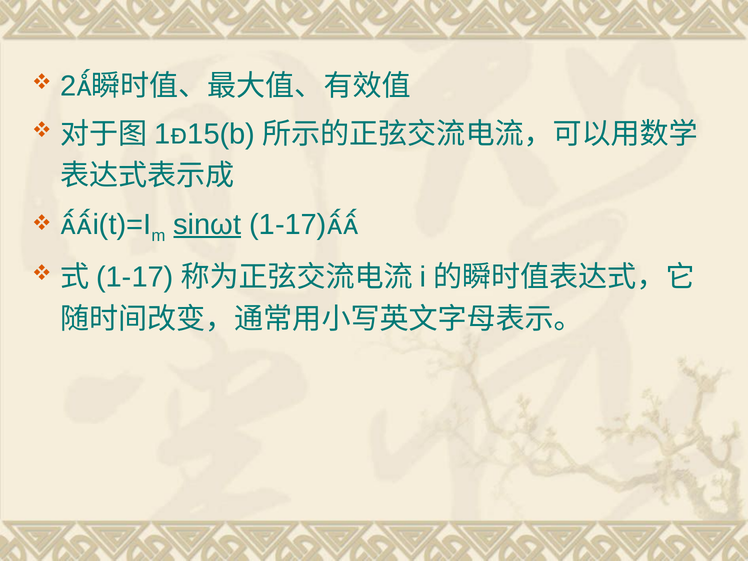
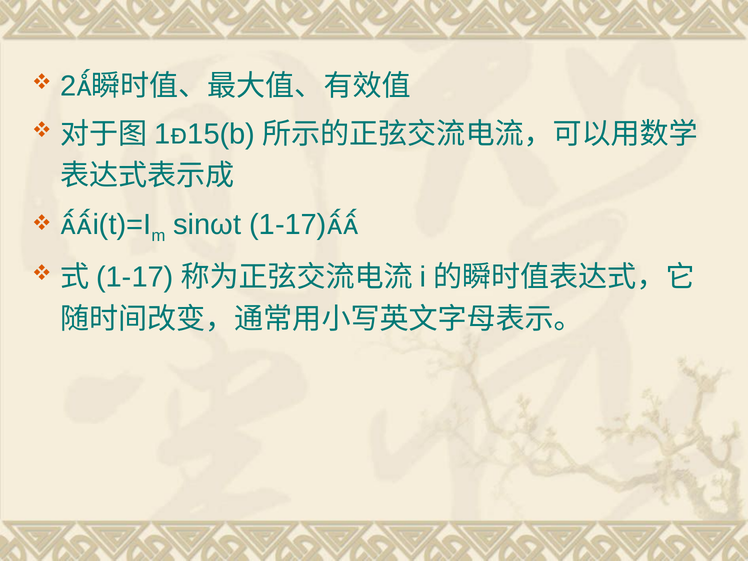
sinωt underline: present -> none (207, 225)
